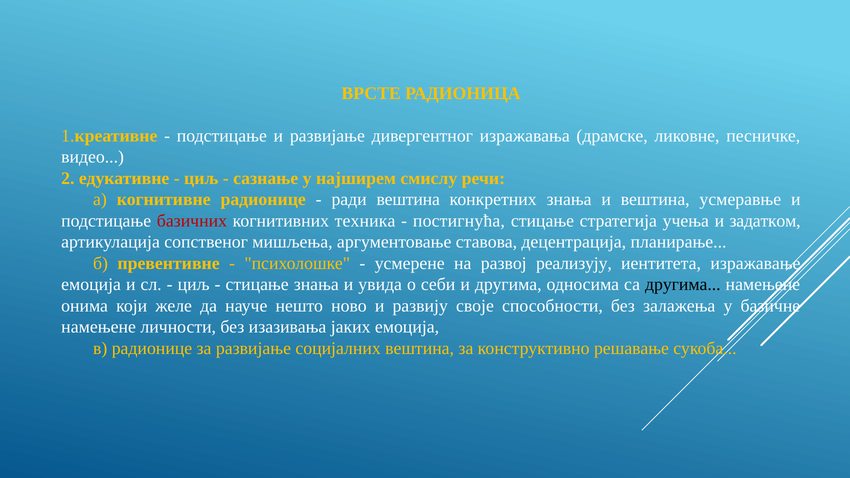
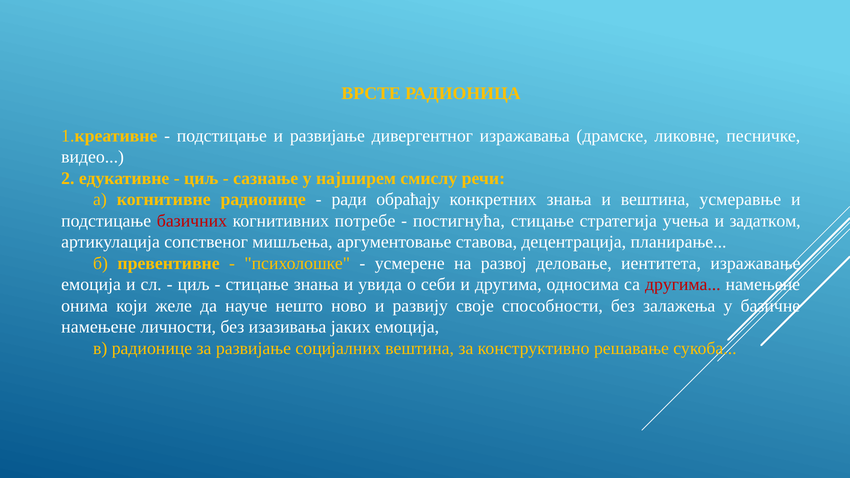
ради вештина: вештина -> обраћају (408, 200)
техника: техника -> потребе (365, 221)
реализују: реализују -> деловање (574, 263)
другима colour: black -> red (683, 285)
